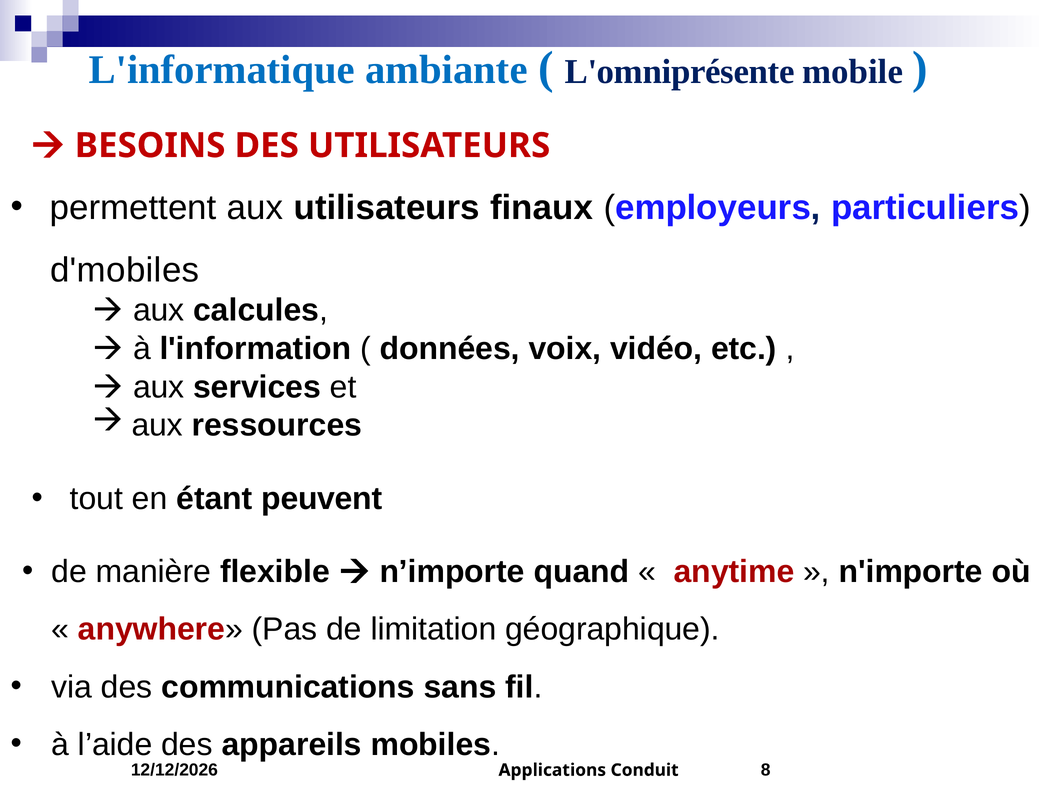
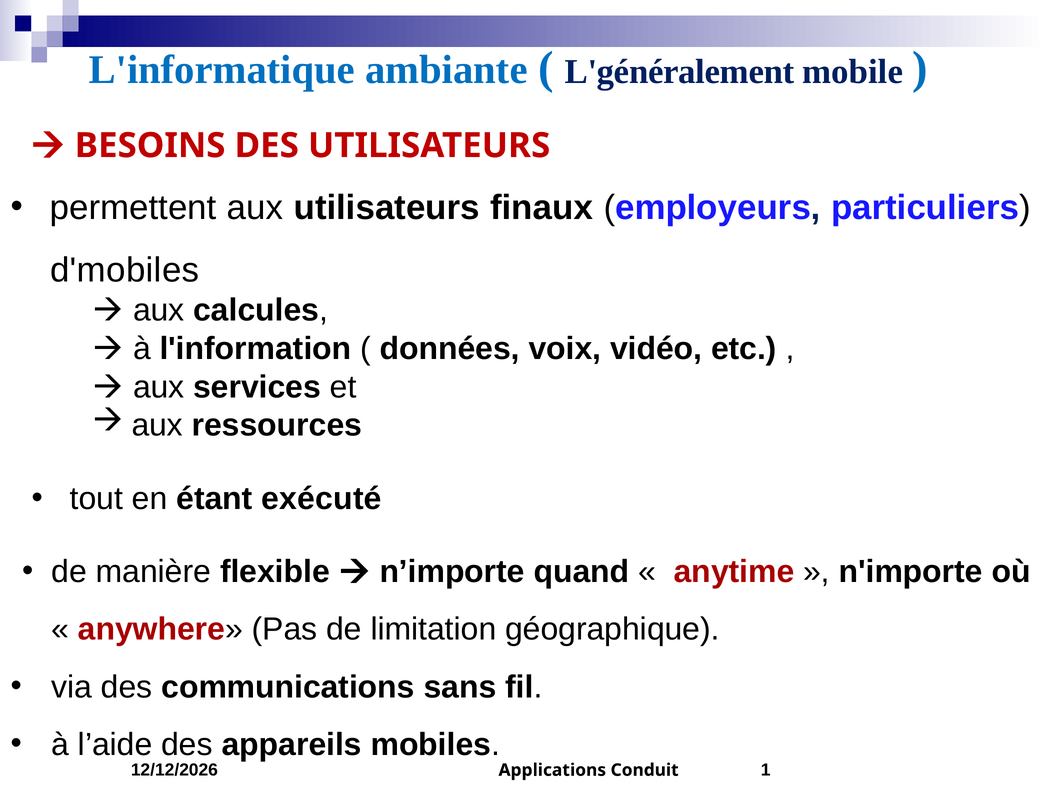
L'omniprésente: L'omniprésente -> L'généralement (680, 72)
peuvent: peuvent -> exécuté (322, 499)
8: 8 -> 1 (766, 770)
